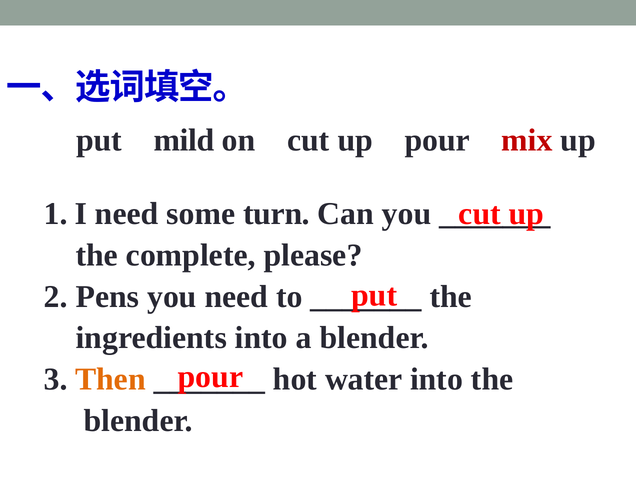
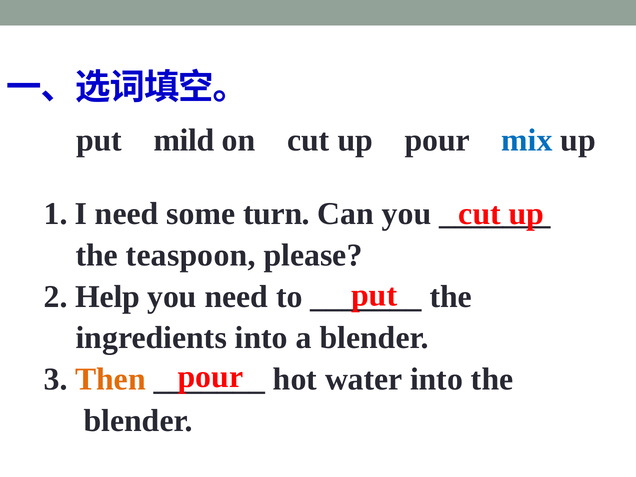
mix colour: red -> blue (527, 140)
complete: complete -> teaspoon (191, 255)
Pens: Pens -> Help (108, 297)
